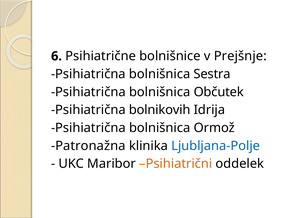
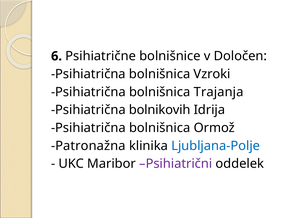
Prejšnje: Prejšnje -> Določen (240, 56)
Sestra: Sestra -> Vzroki (212, 74)
Občutek: Občutek -> Trajanja (219, 92)
Psihiatrični colour: orange -> purple (176, 163)
